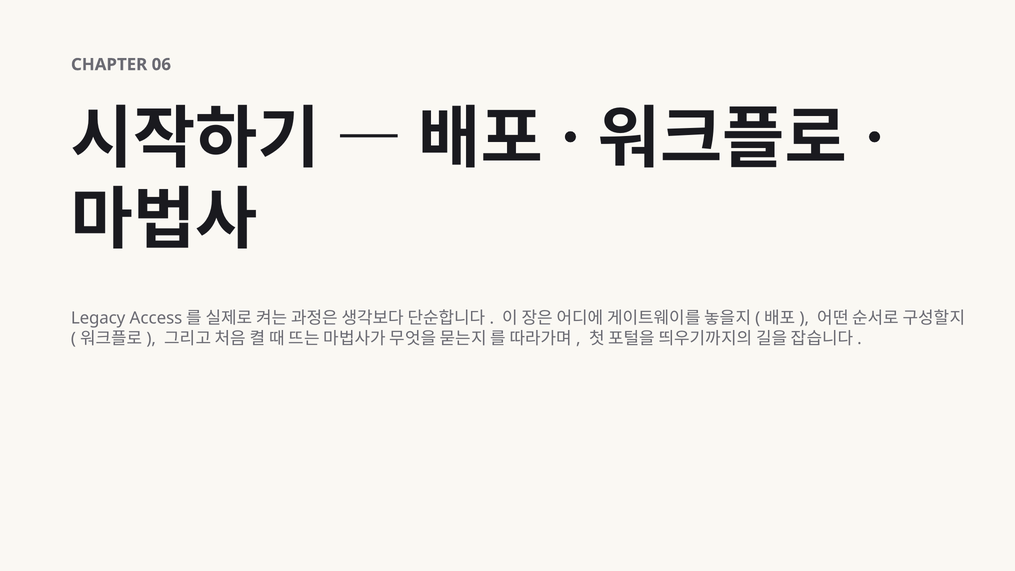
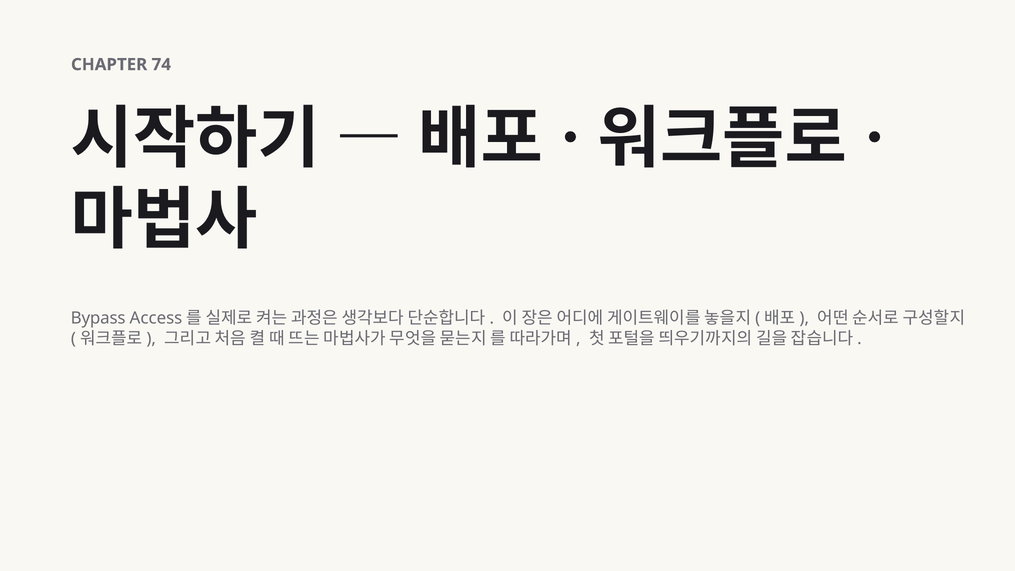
06: 06 -> 74 (161, 65)
Legacy: Legacy -> Bypass (98, 318)
